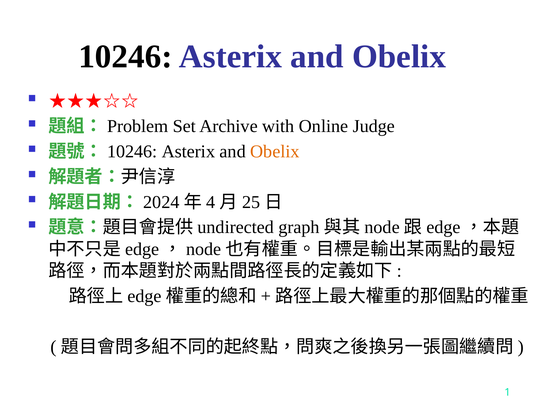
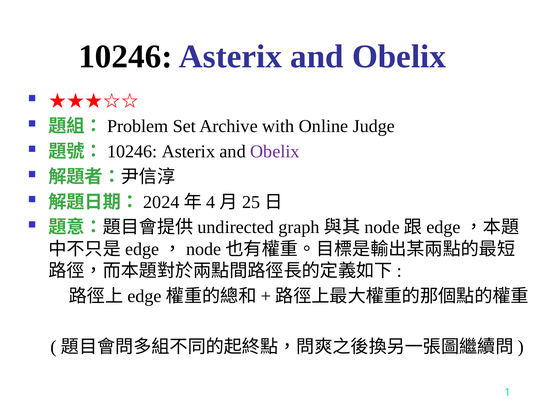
Obelix colour: orange -> purple (275, 151)
